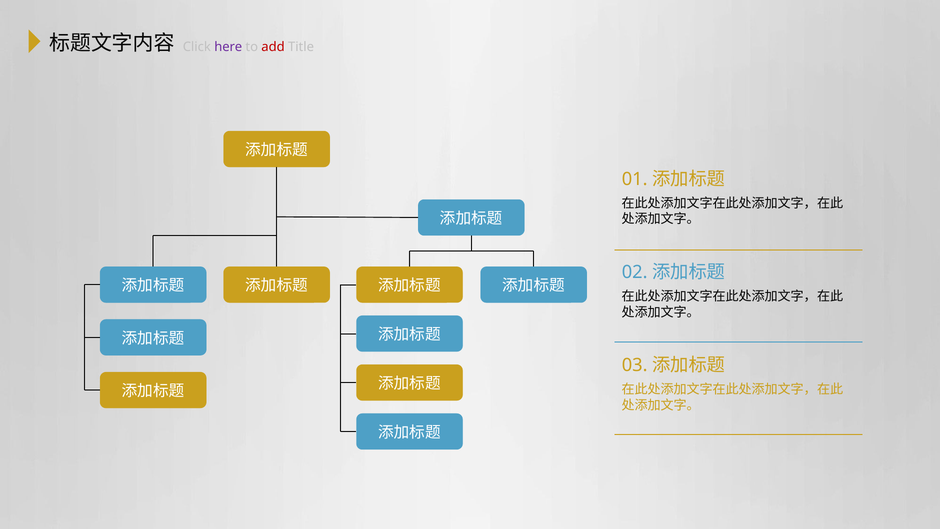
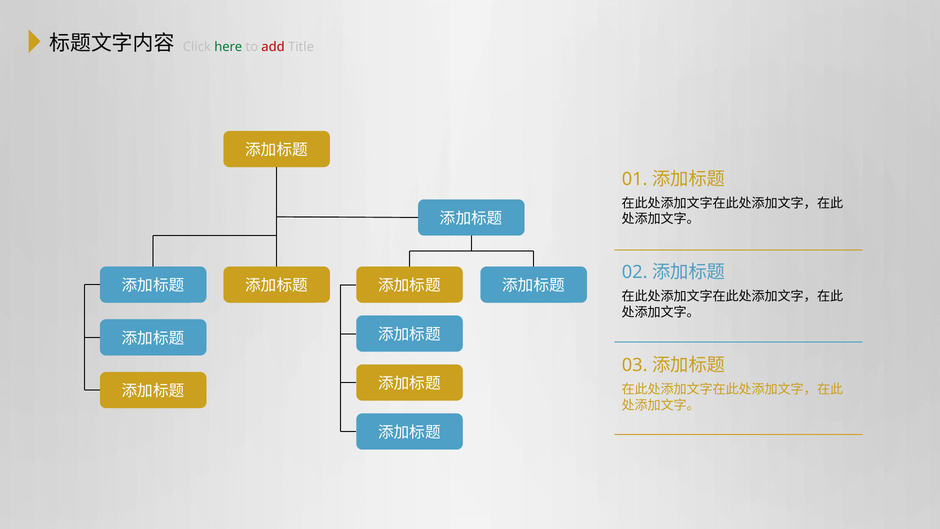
here colour: purple -> green (228, 47)
